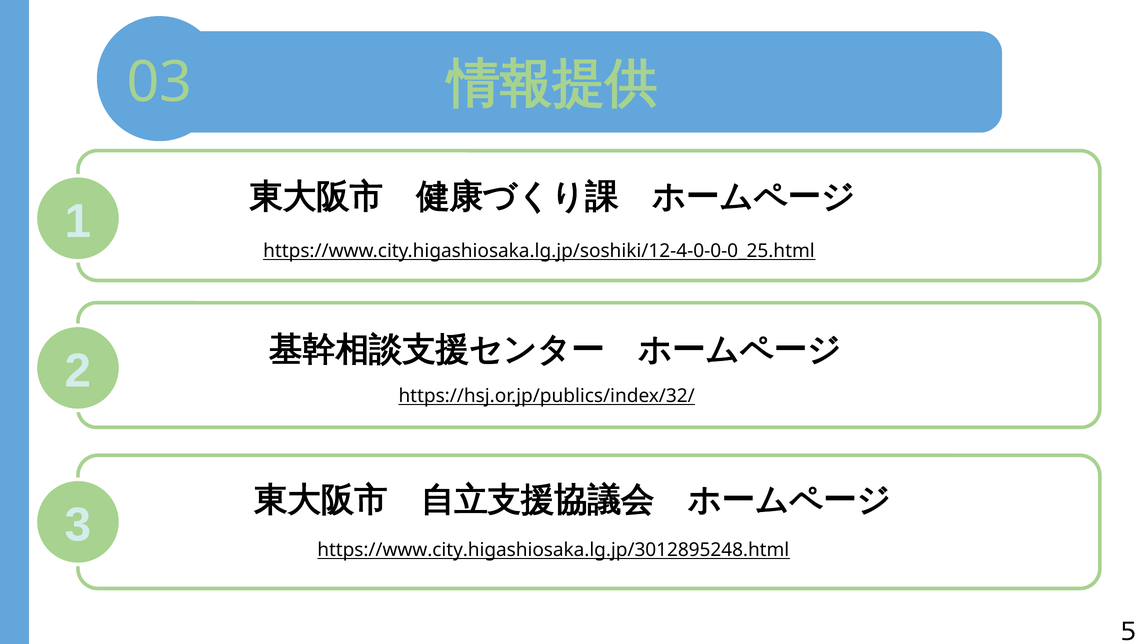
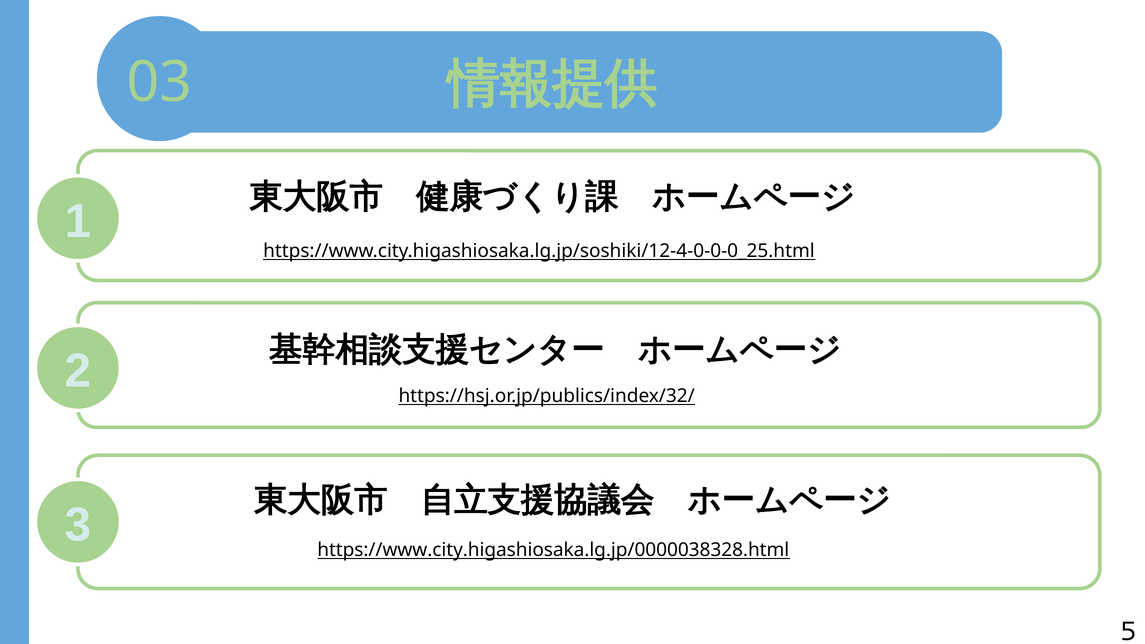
https://www.city.higashiosaka.lg.jp/3012895248.html: https://www.city.higashiosaka.lg.jp/3012895248.html -> https://www.city.higashiosaka.lg.jp/0000038328.html (553, 550)
